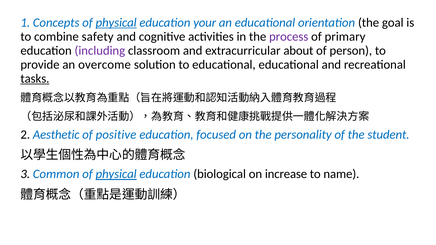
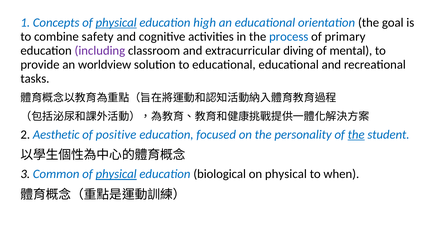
your: your -> high (205, 23)
process colour: purple -> blue (289, 37)
about: about -> diving (298, 51)
person: person -> mental (351, 51)
overcome: overcome -> worldview (105, 65)
tasks underline: present -> none (35, 79)
the underline: none -> present (356, 135)
on increase: increase -> physical (286, 174)
name: name -> when (341, 174)
